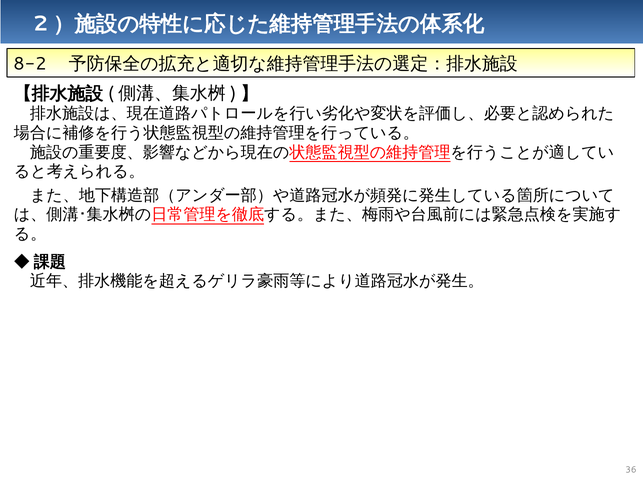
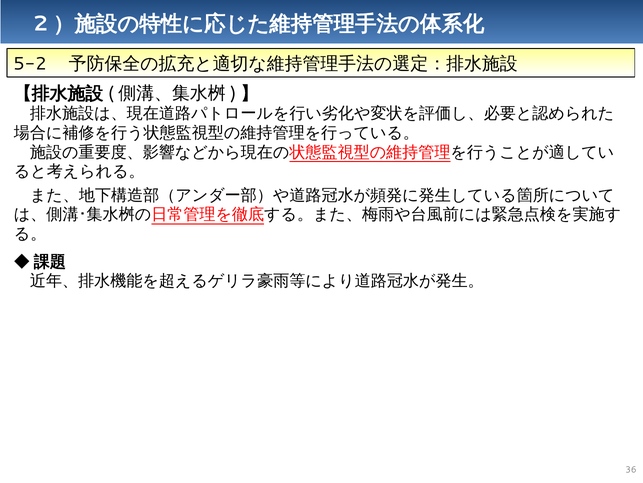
8-2: 8-2 -> 5-2 (30, 64)
